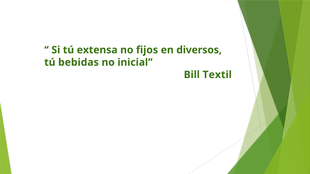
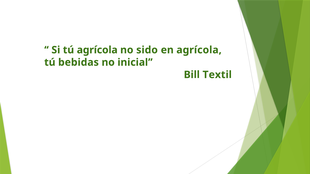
tú extensa: extensa -> agrícola (97, 50)
fijos: fijos -> sido (147, 50)
en diversos: diversos -> agrícola (199, 50)
